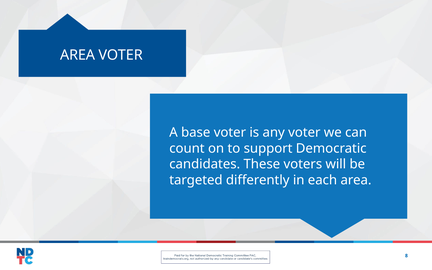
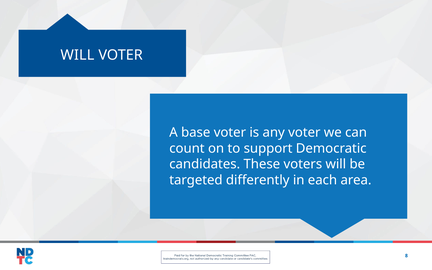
AREA: AREA -> WILL (77, 55)
